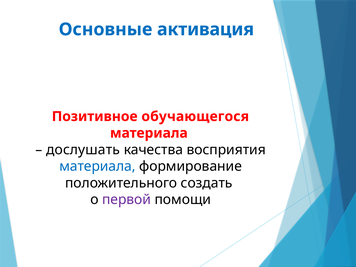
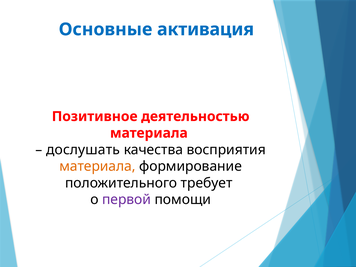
обучающегося: обучающегося -> деятельностью (195, 116)
материала colour: blue -> orange (97, 166)
создать: создать -> требует (207, 183)
